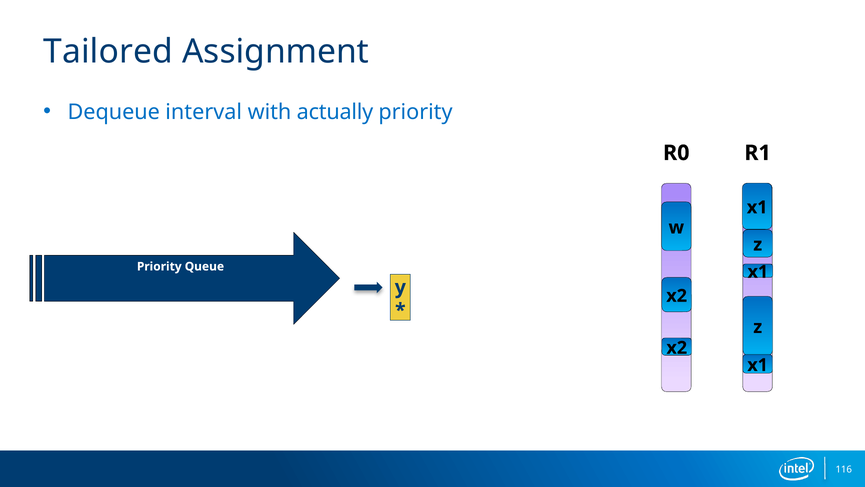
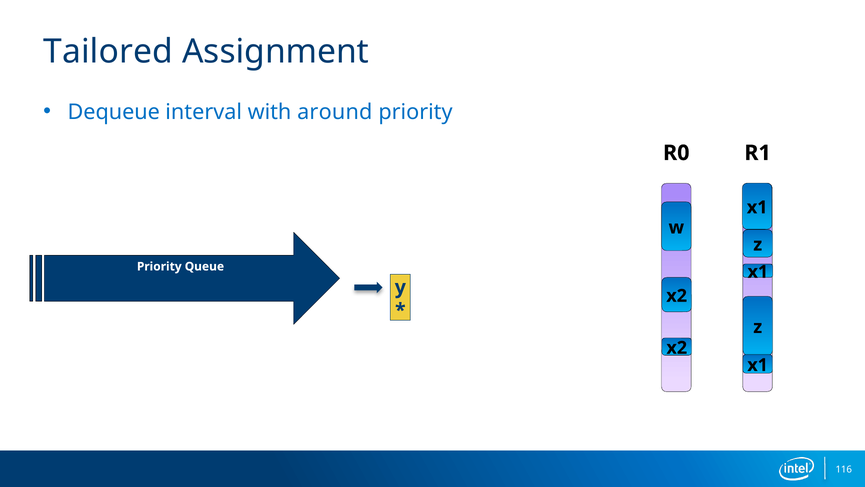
actually: actually -> around (335, 112)
